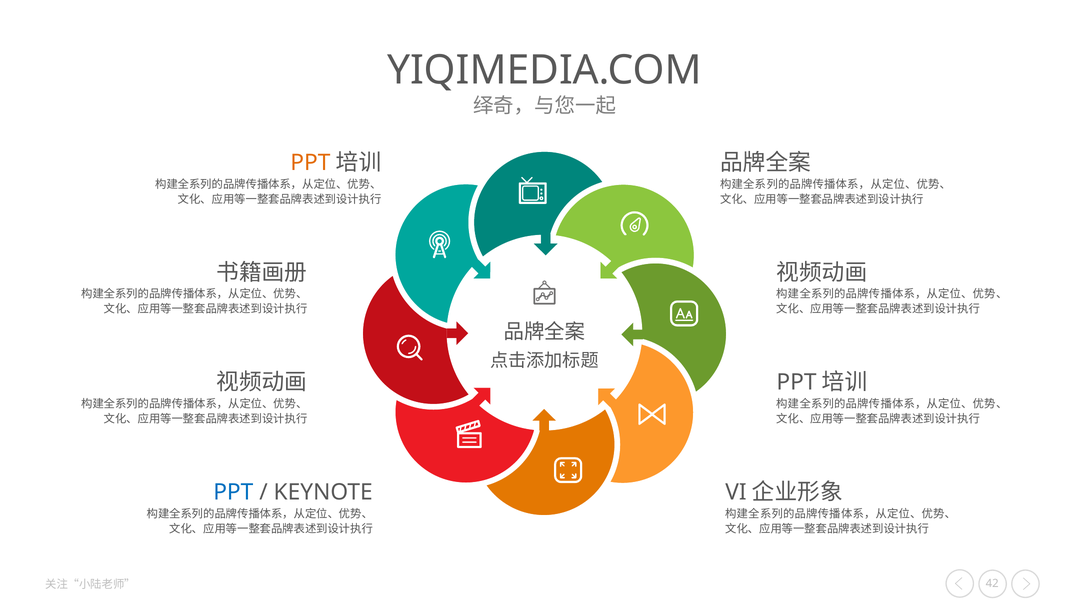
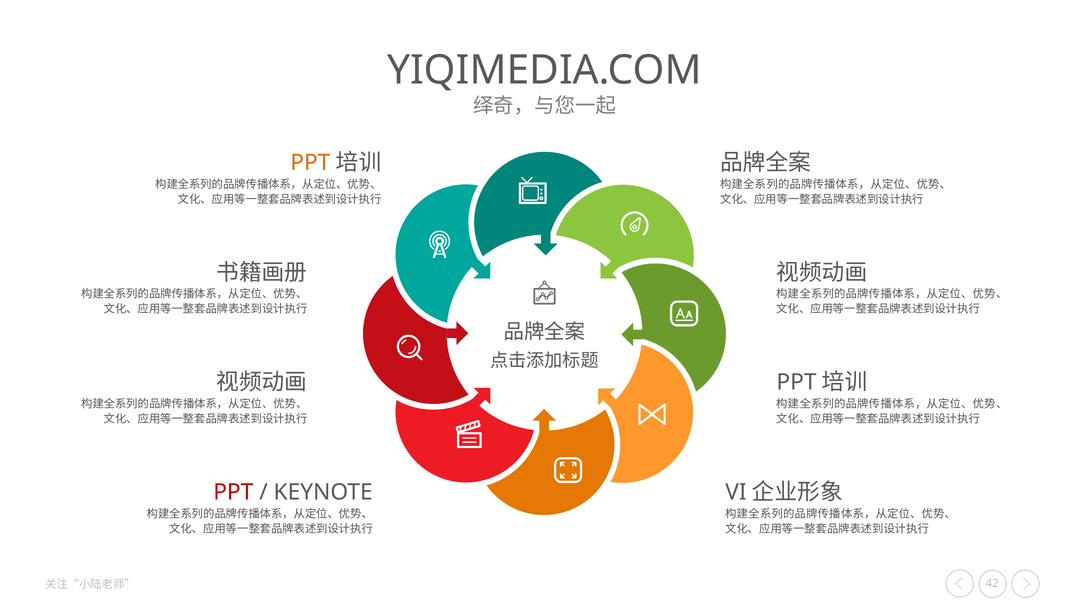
PPT colour: blue -> red (233, 492)
